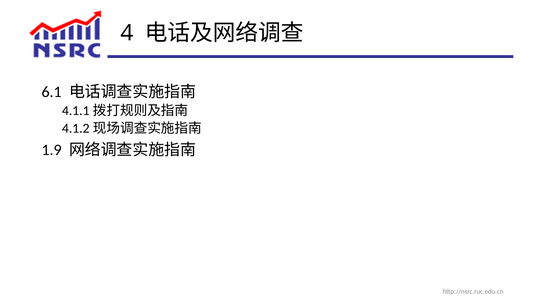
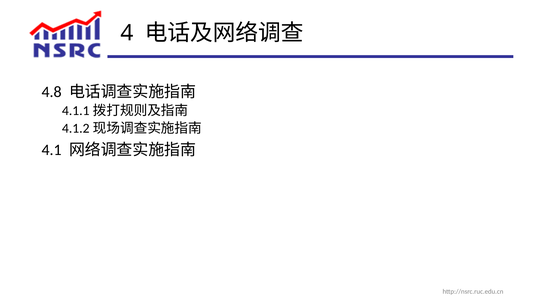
6.1: 6.1 -> 4.8 (52, 92)
1.9: 1.9 -> 4.1 (52, 150)
